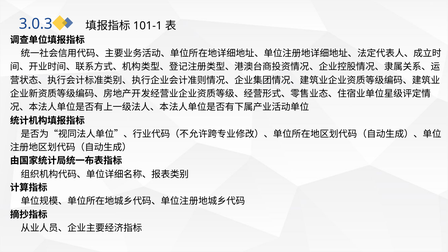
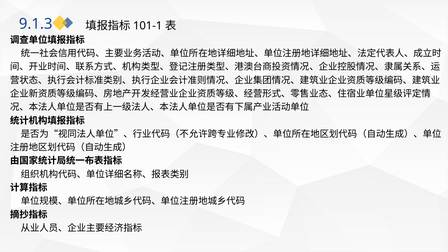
3.0.3: 3.0.3 -> 9.1.3 (36, 24)
